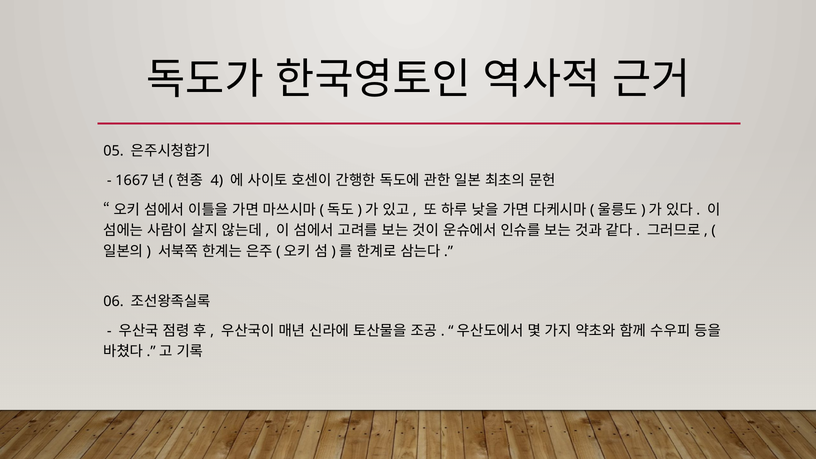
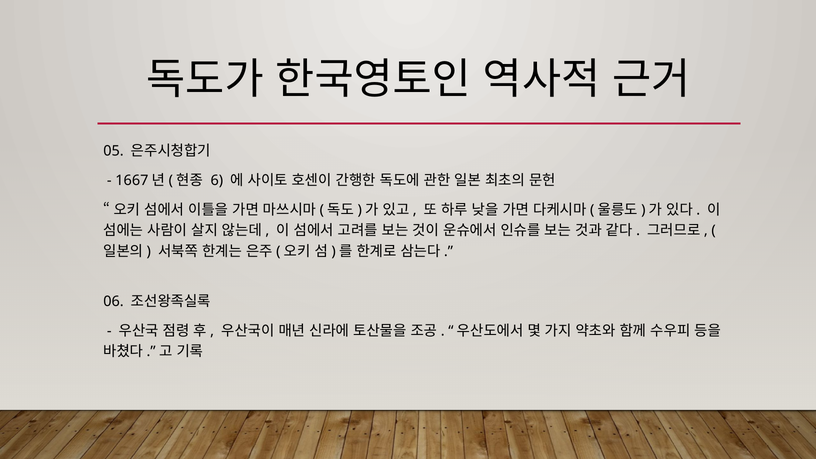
4: 4 -> 6 (217, 180)
